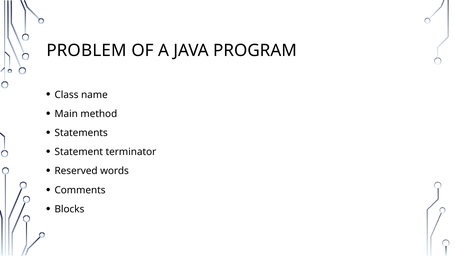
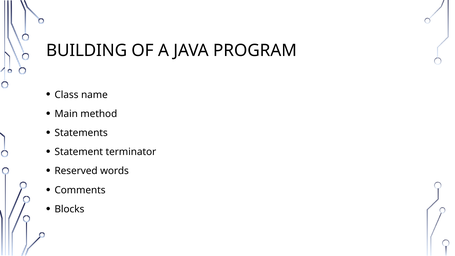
PROBLEM: PROBLEM -> BUILDING (87, 51)
